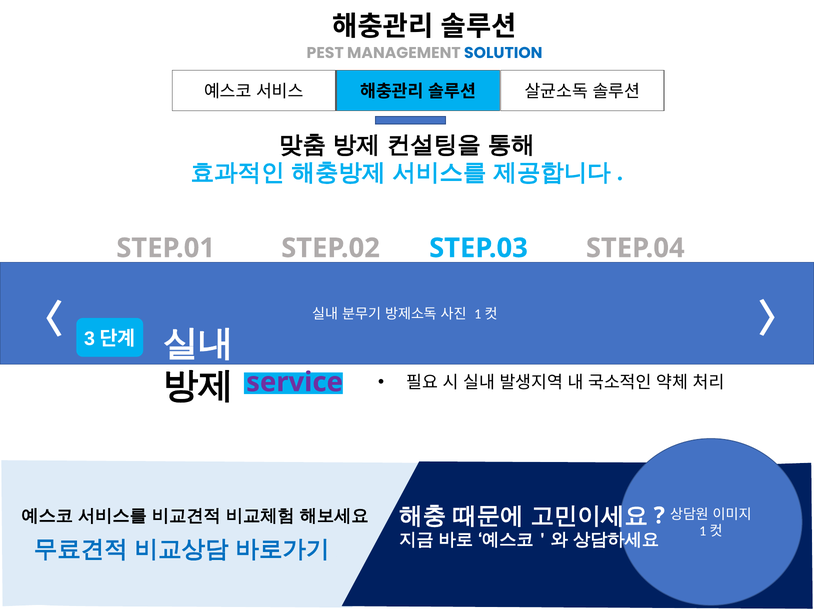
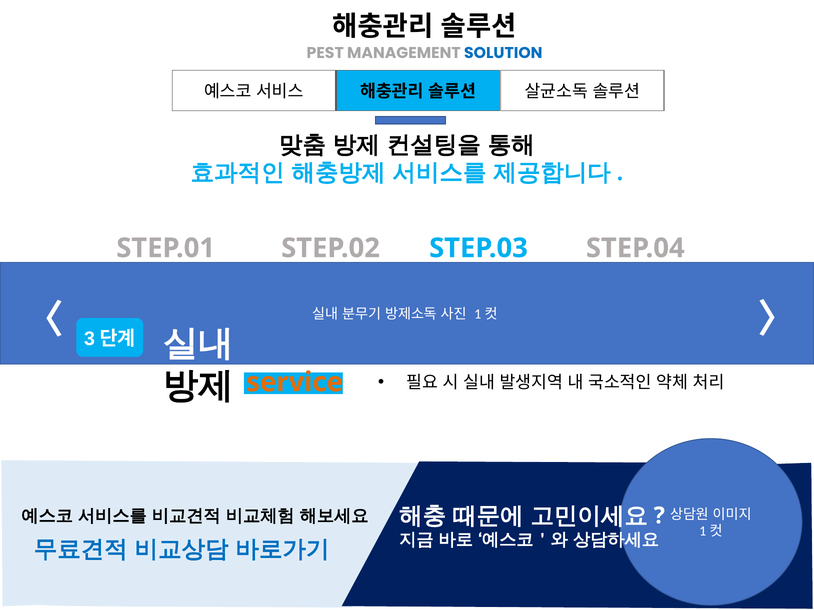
service colour: purple -> orange (295, 383)
